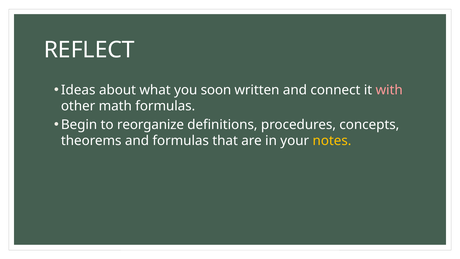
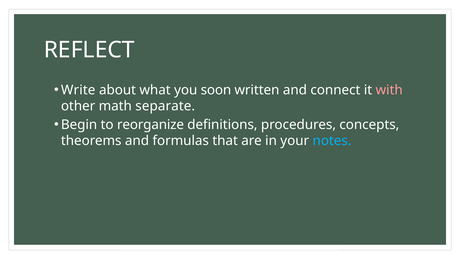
Ideas: Ideas -> Write (78, 90)
math formulas: formulas -> separate (165, 106)
notes colour: yellow -> light blue (332, 141)
